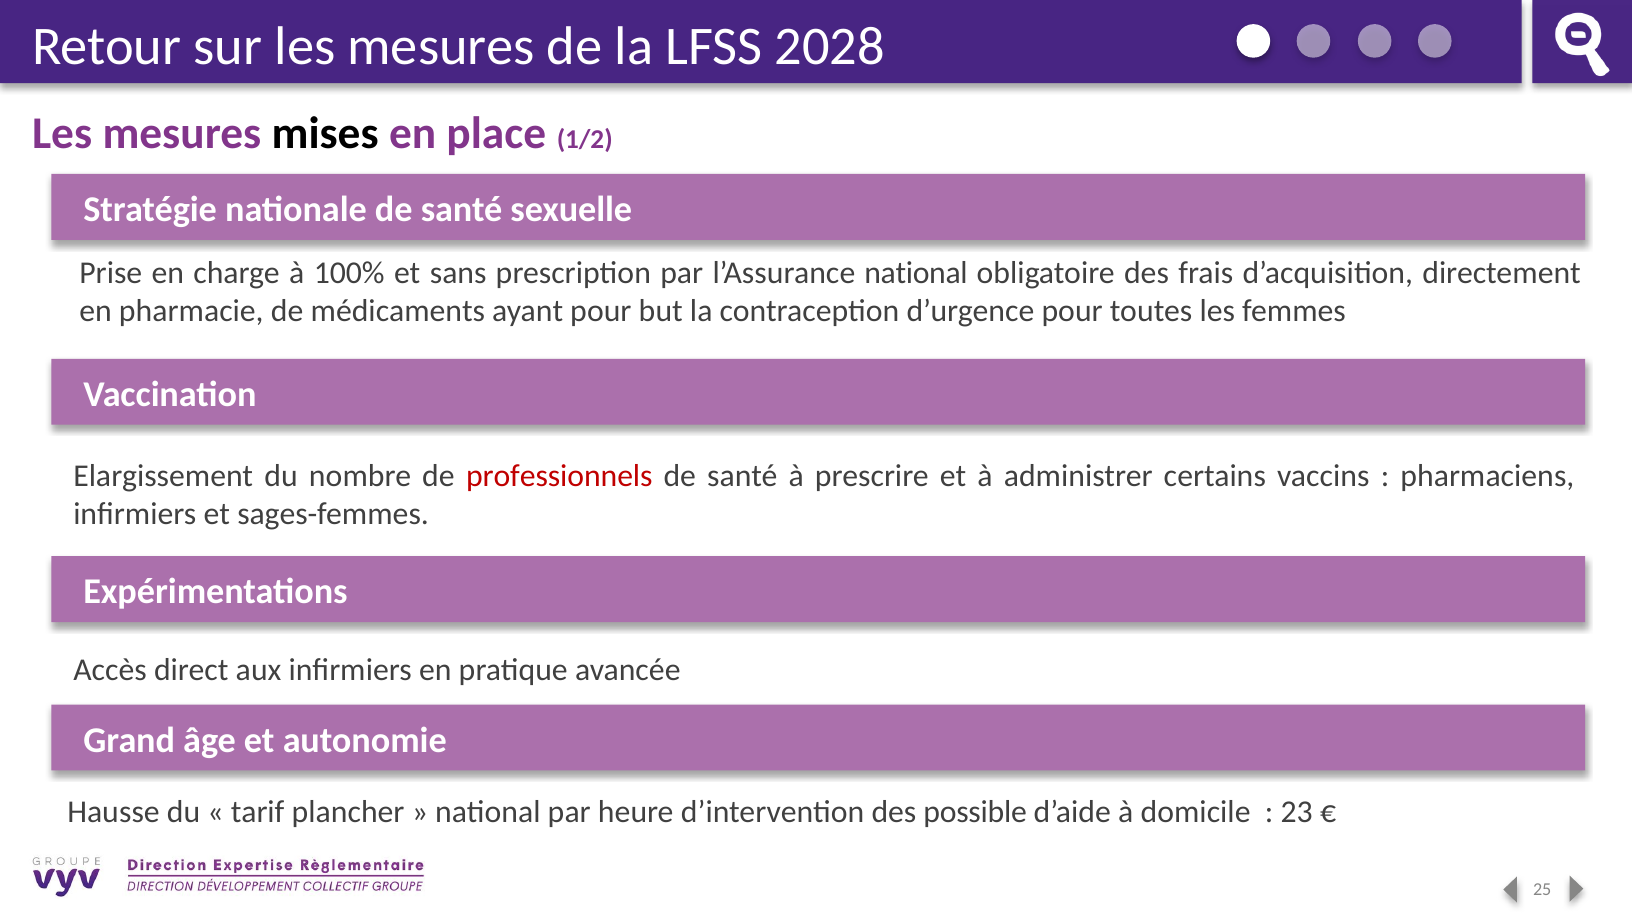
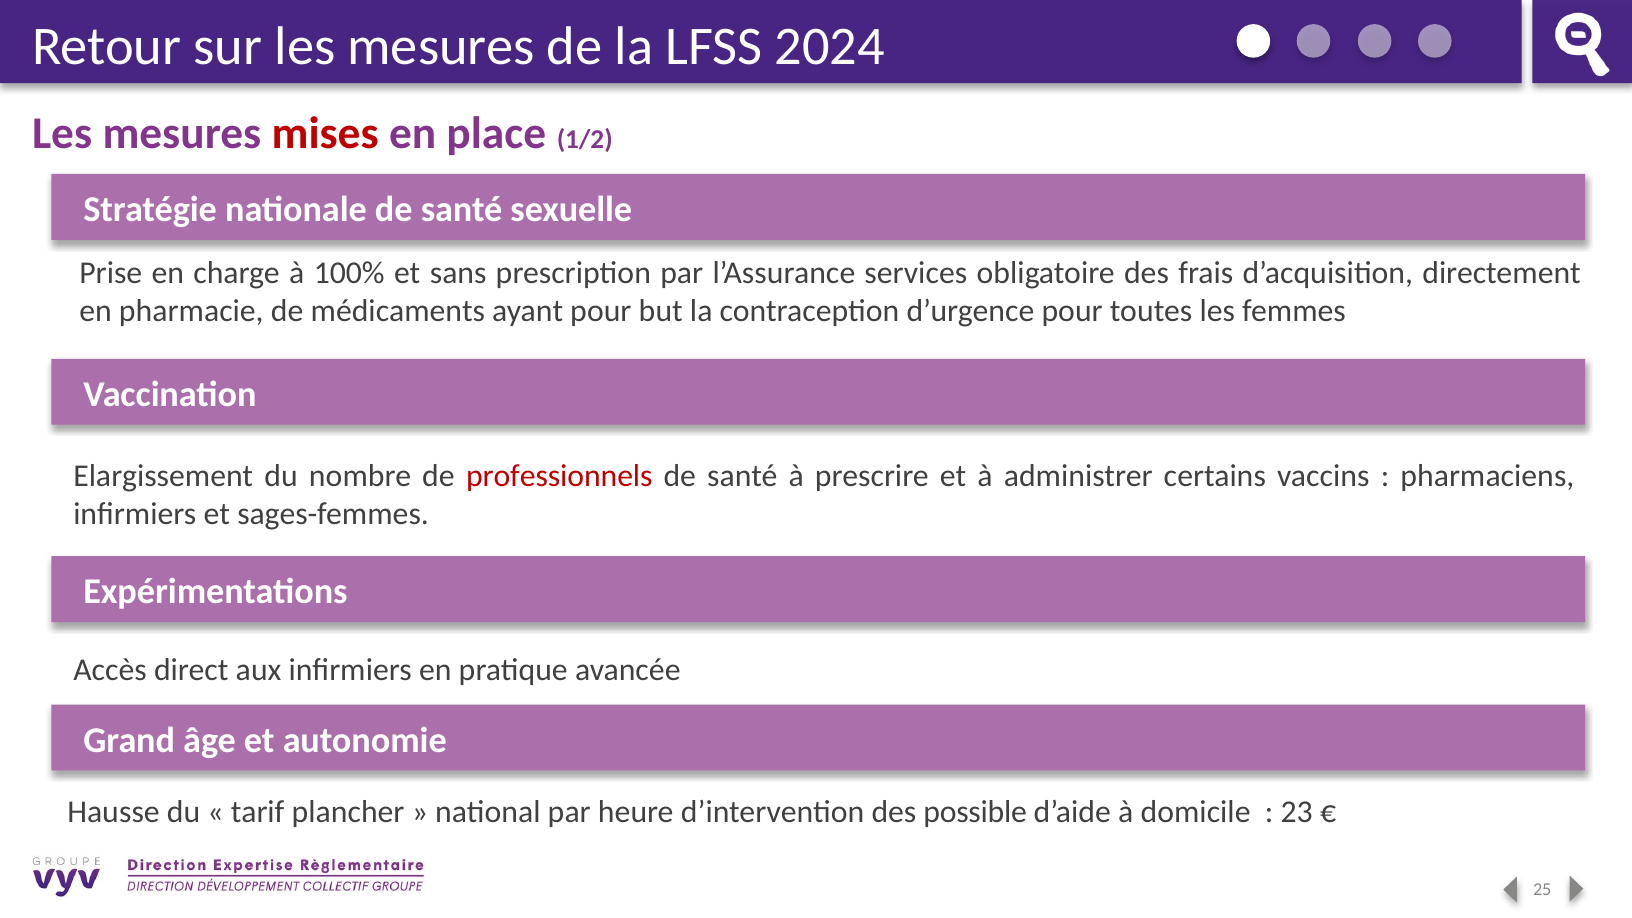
2028: 2028 -> 2024 (830, 46)
mises colour: black -> red (325, 134)
l’Assurance national: national -> services (916, 273)
